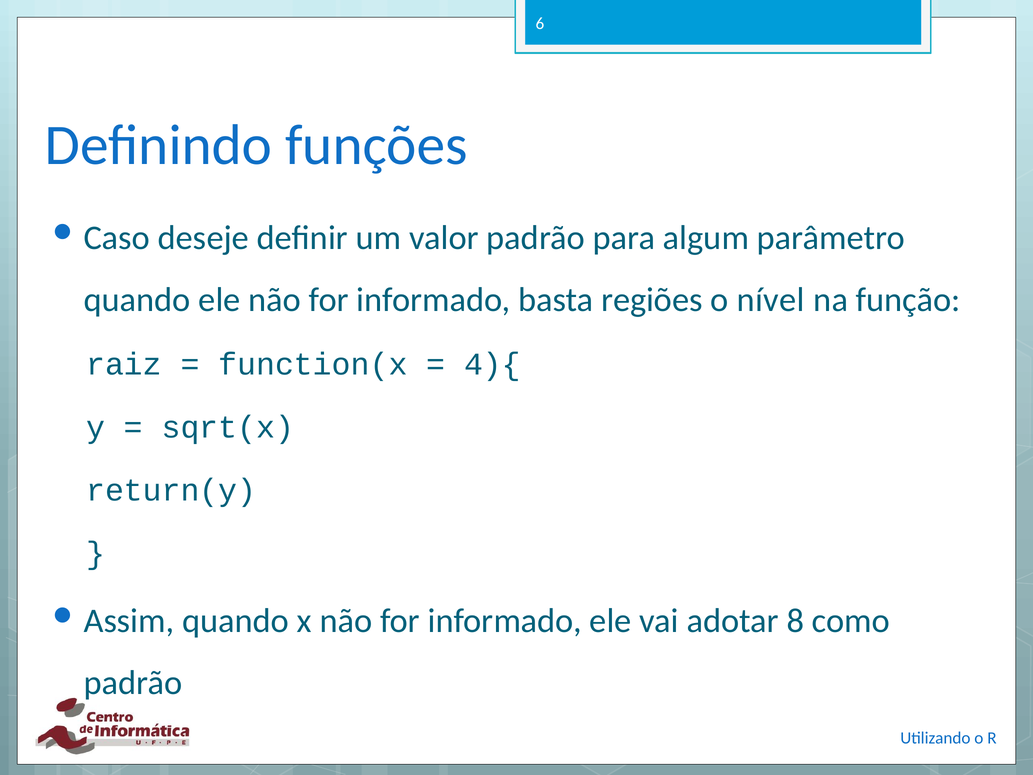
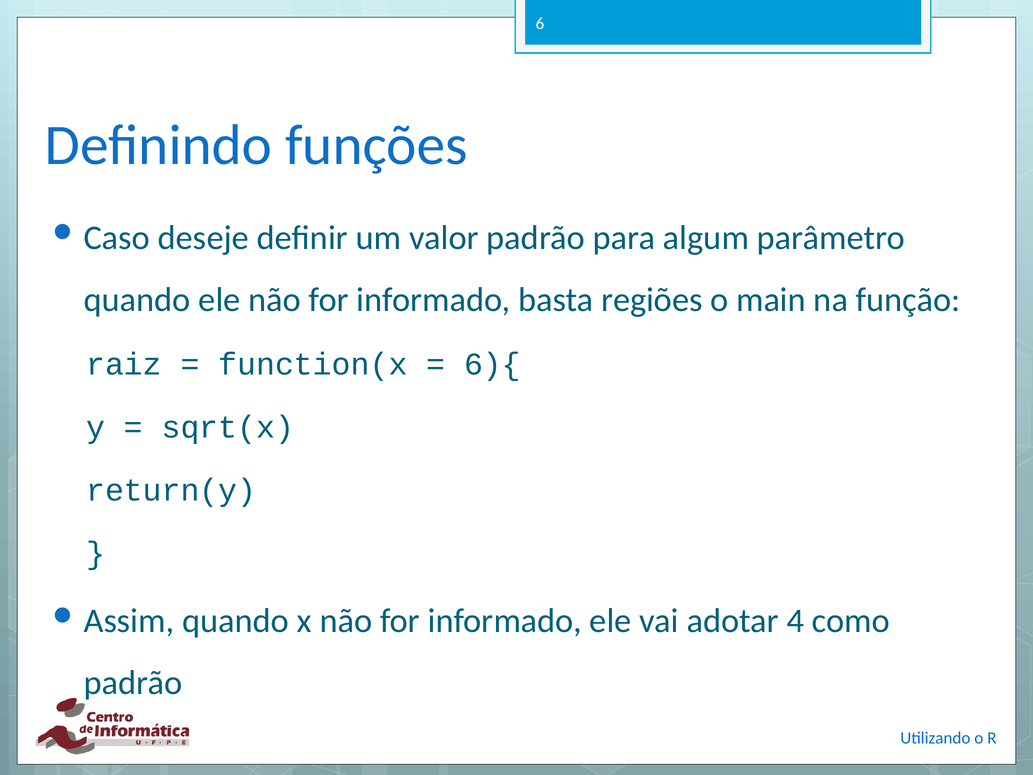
nível: nível -> main (771, 300)
4){: 4){ -> 6){ (492, 364)
8: 8 -> 4 (795, 621)
